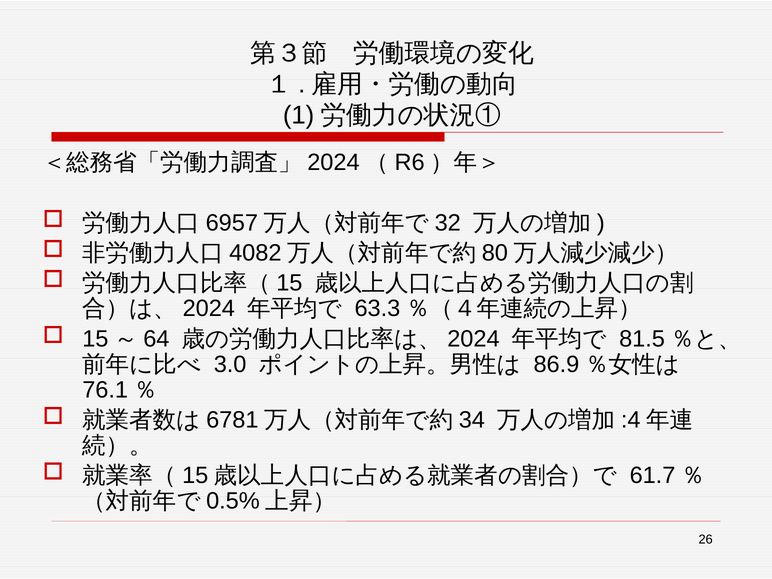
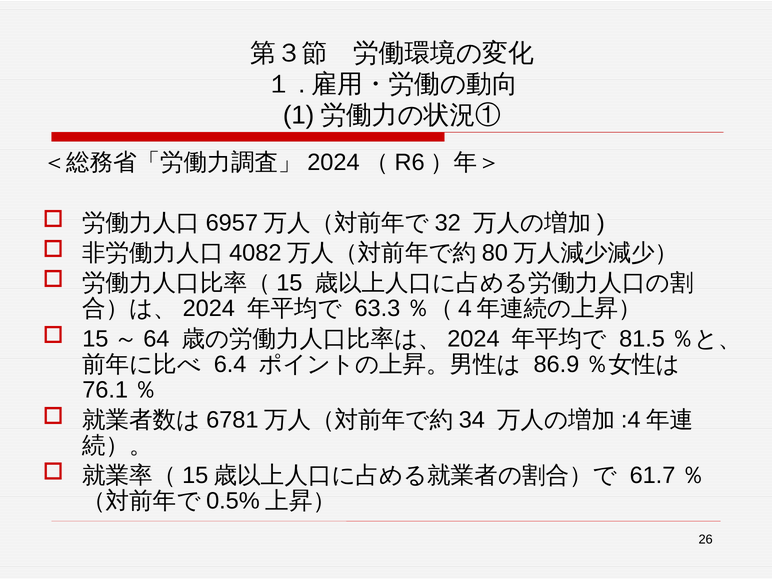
3.0: 3.0 -> 6.4 (230, 364)
